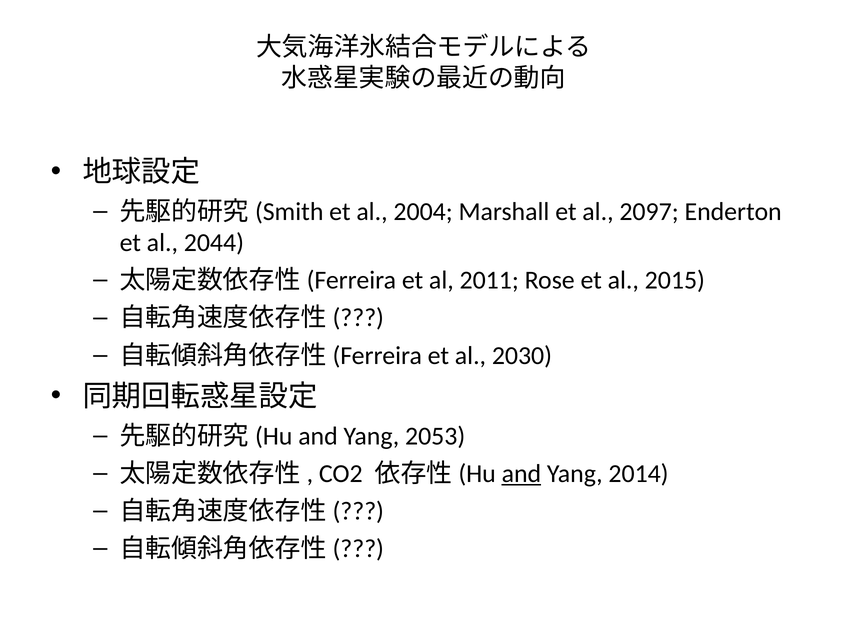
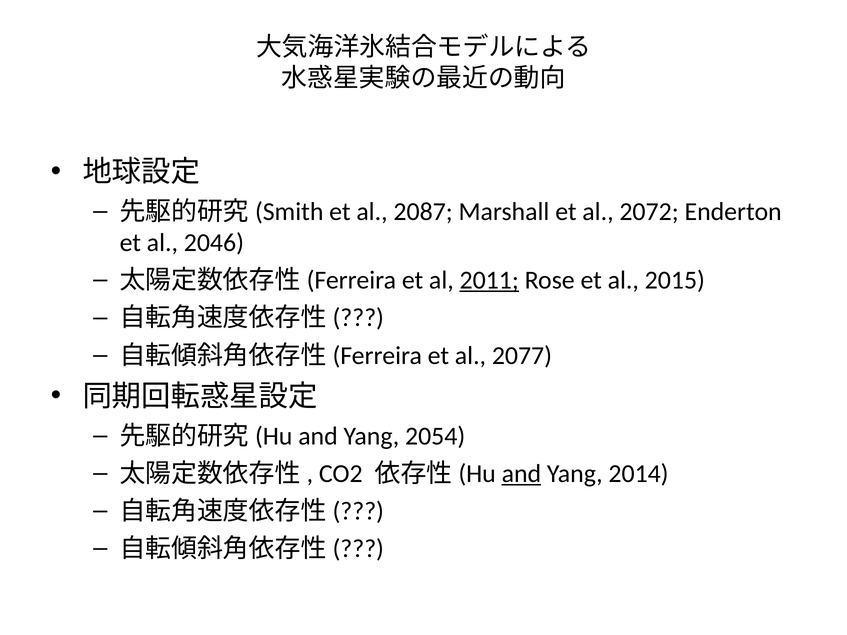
2004: 2004 -> 2087 (423, 212)
2097: 2097 -> 2072 (649, 212)
2044: 2044 -> 2046 (214, 243)
2011 underline: none -> present (489, 280)
2030: 2030 -> 2077 (522, 356)
2053: 2053 -> 2054 (435, 436)
